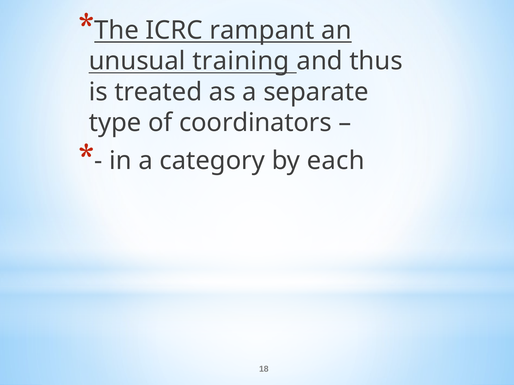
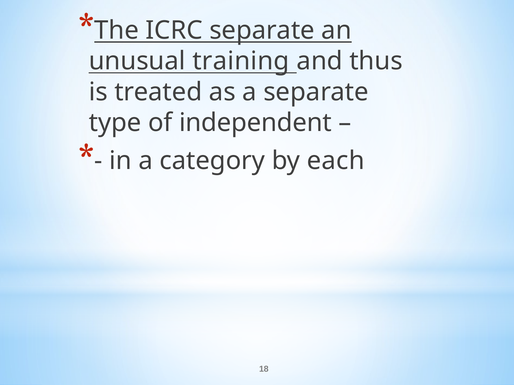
ICRC rampant: rampant -> separate (262, 30)
coordinators: coordinators -> independent (255, 123)
